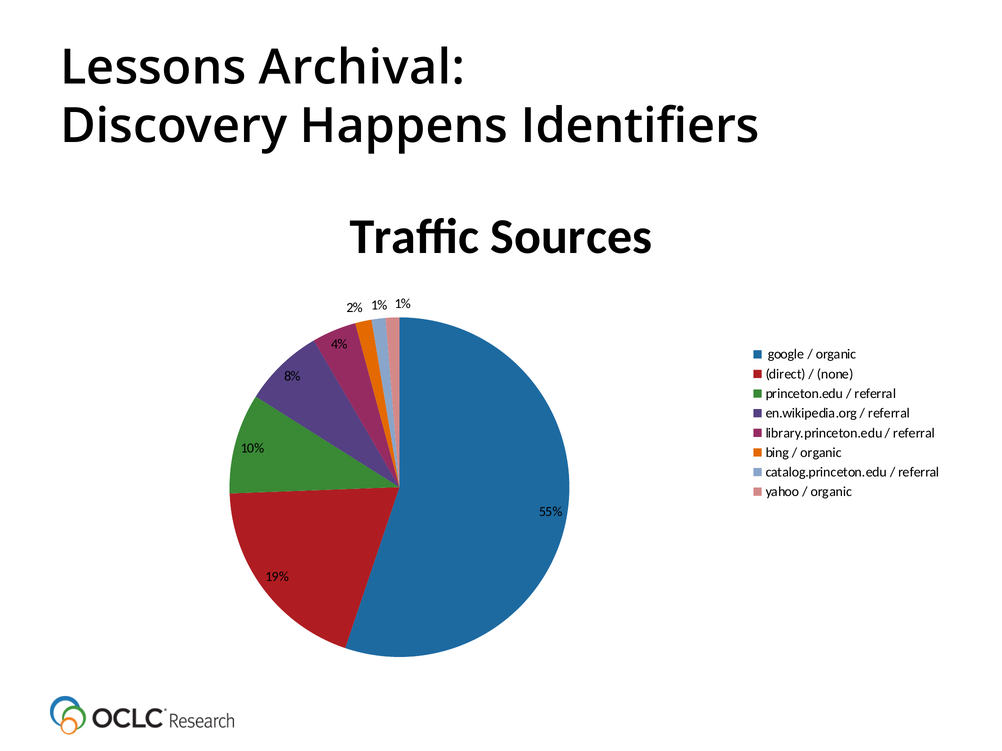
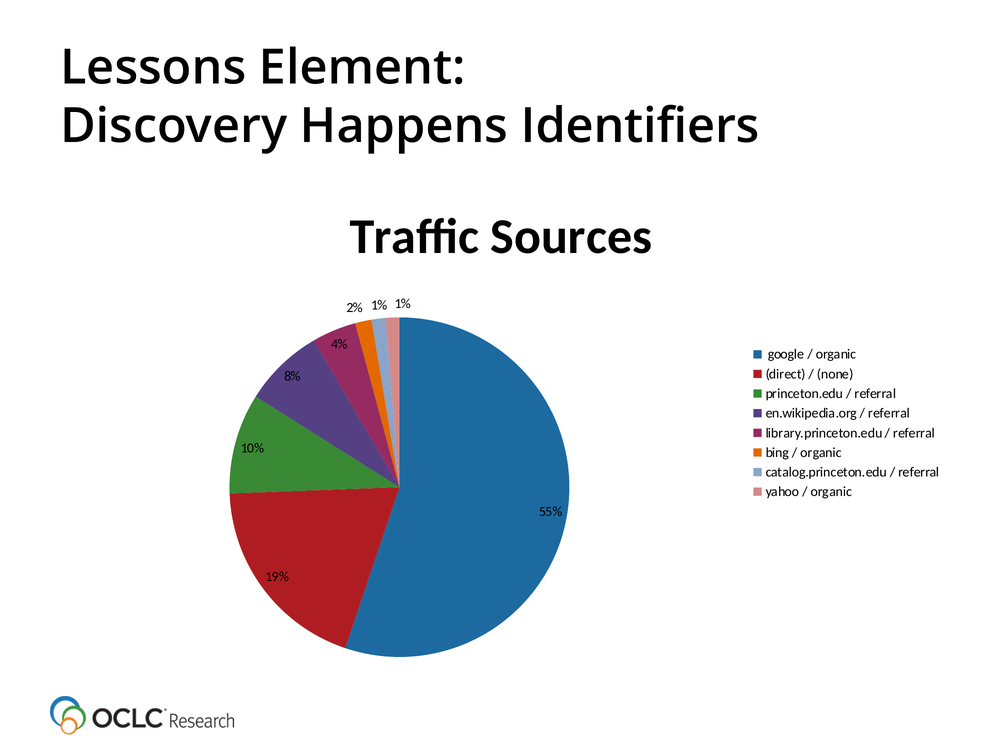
Archival: Archival -> Element (362, 68)
